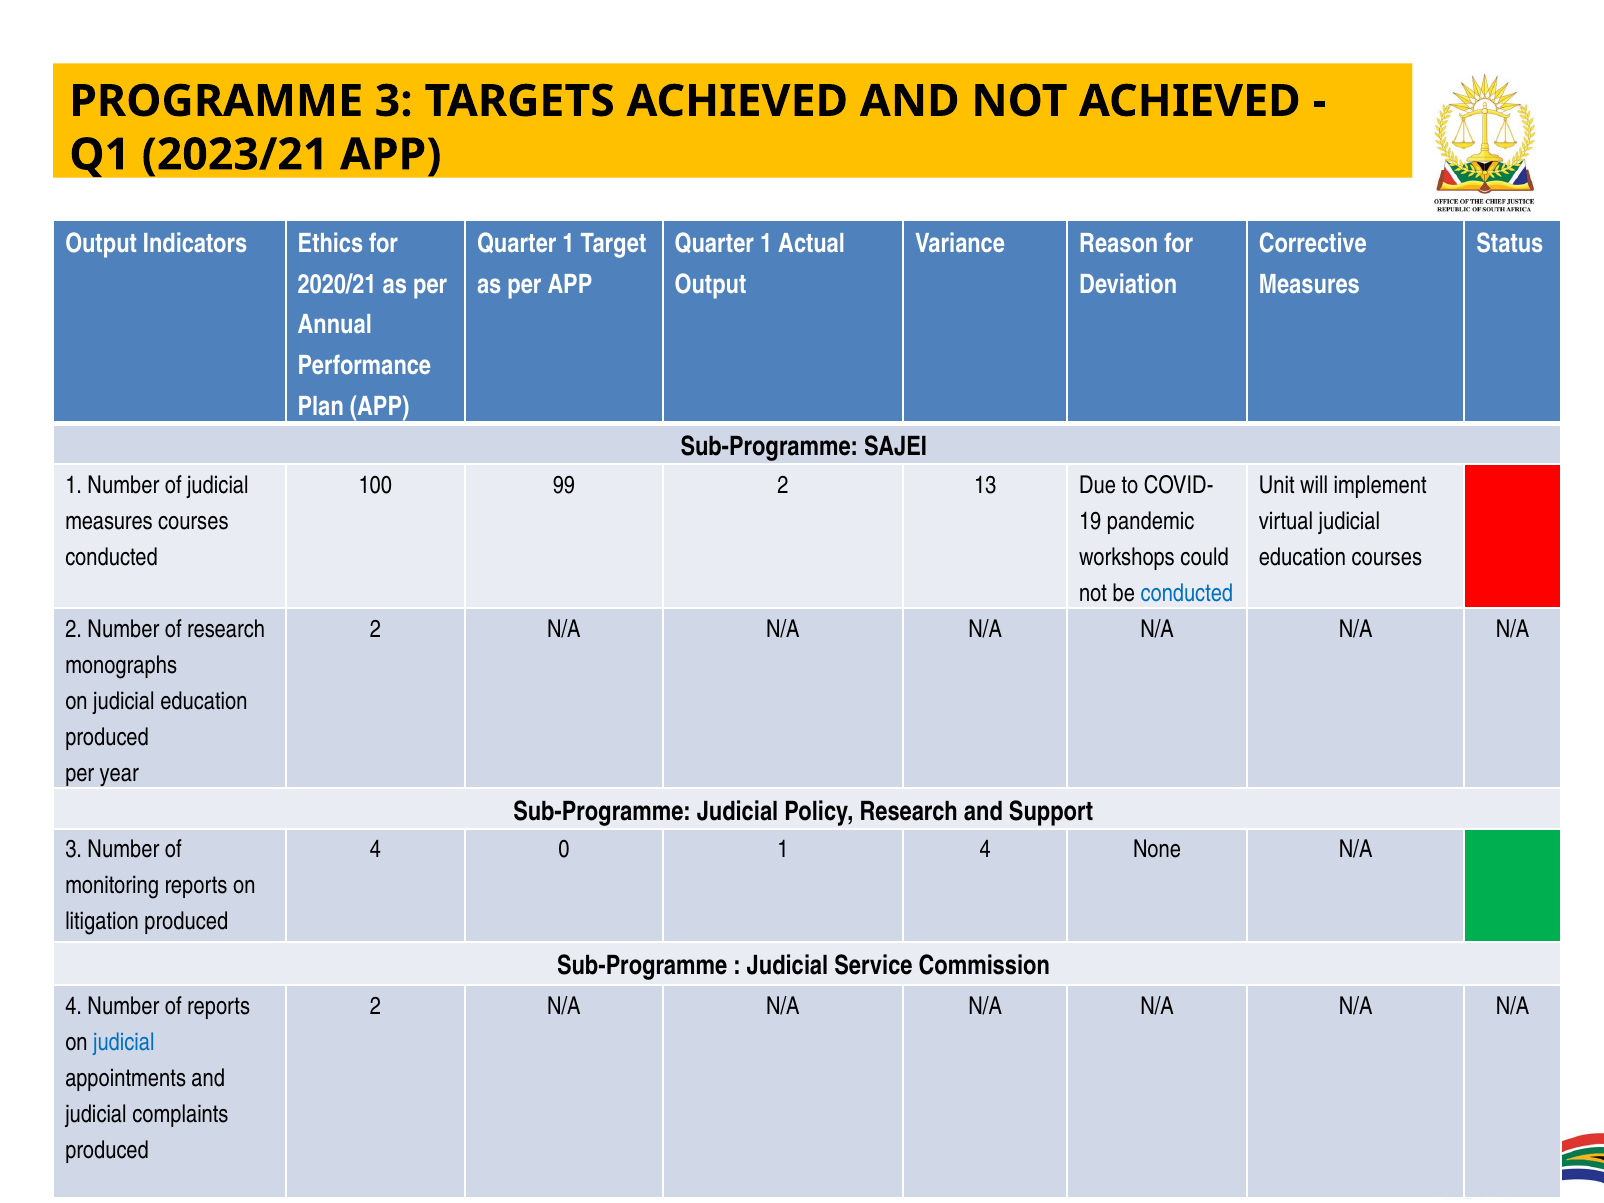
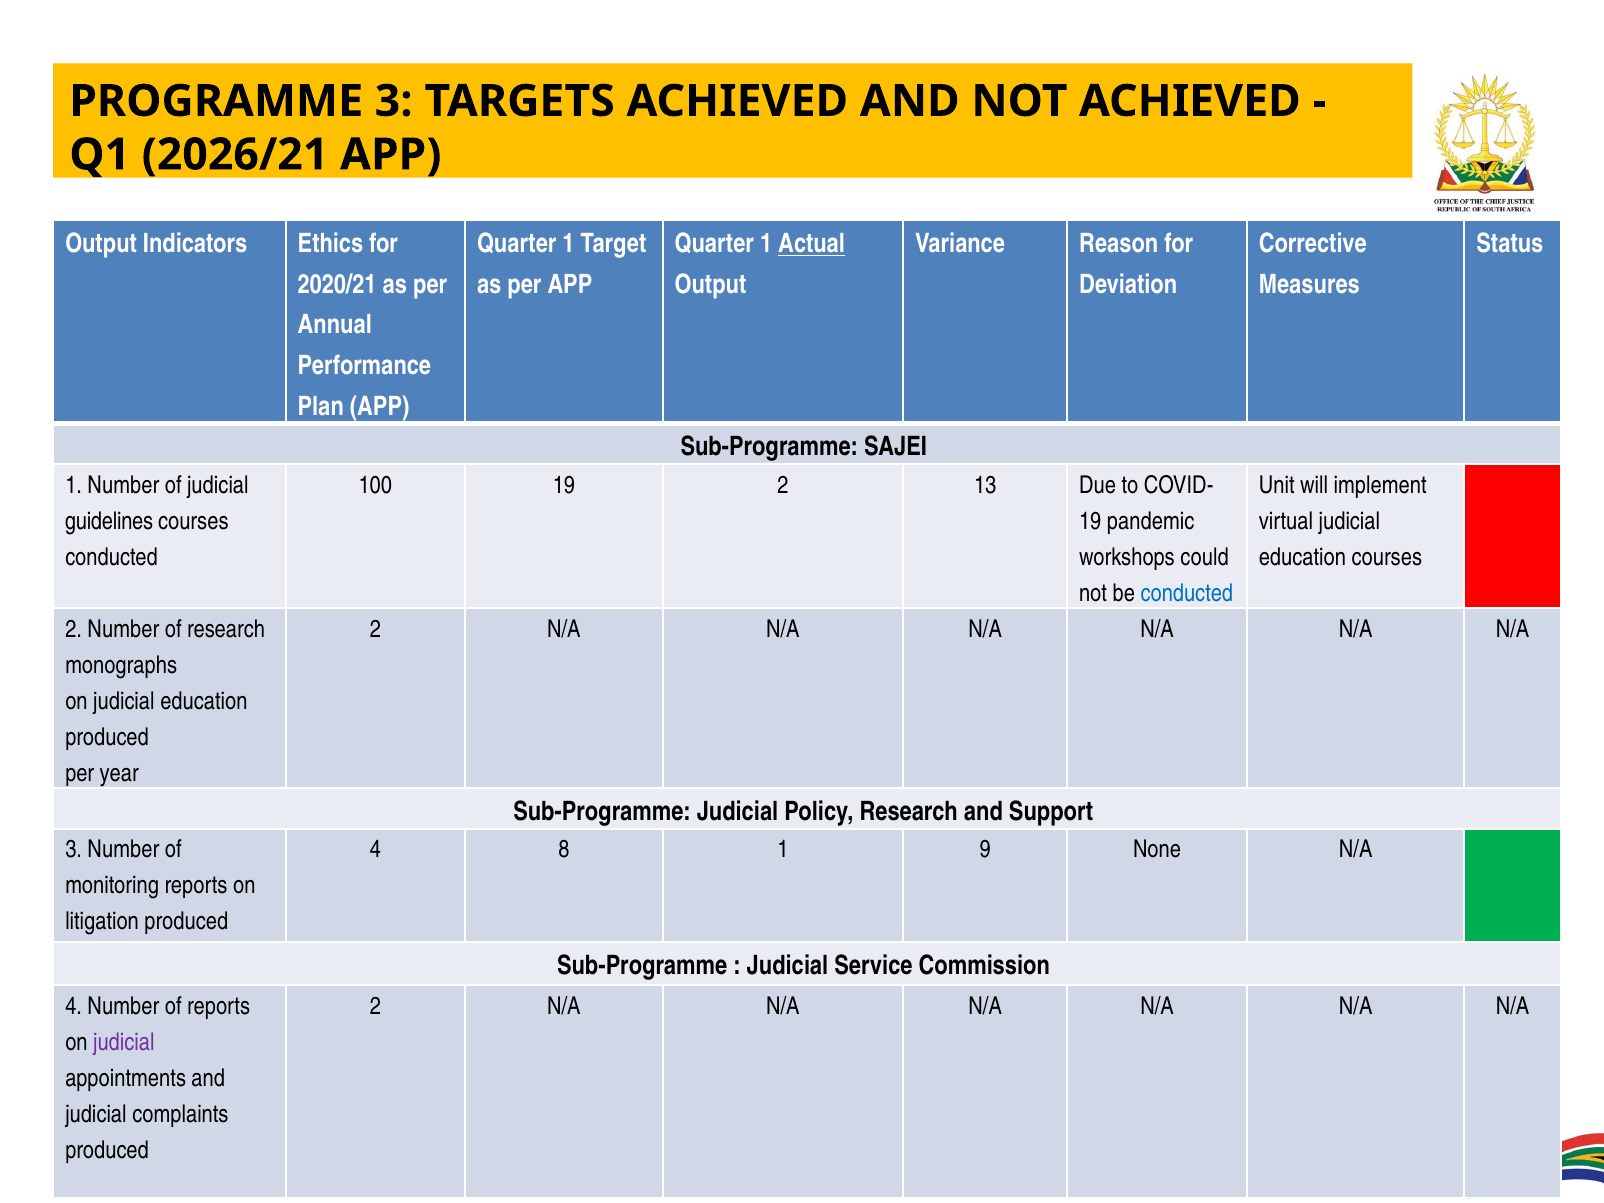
2023/21: 2023/21 -> 2026/21 (235, 155)
Actual underline: none -> present (812, 244)
100 99: 99 -> 19 (564, 485)
measures: measures -> guidelines (109, 521)
0: 0 -> 8 (564, 850)
1 4: 4 -> 9 (985, 850)
judicial colour: blue -> purple (124, 1042)
